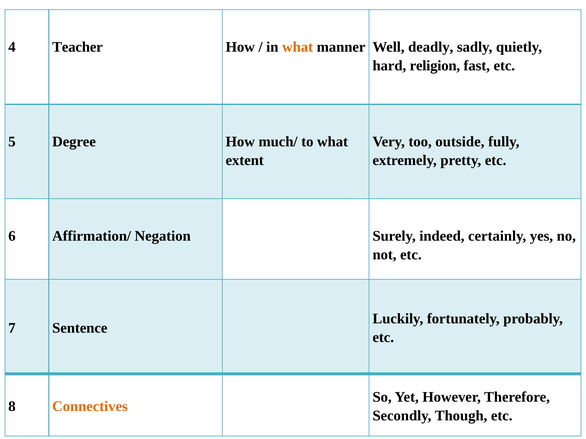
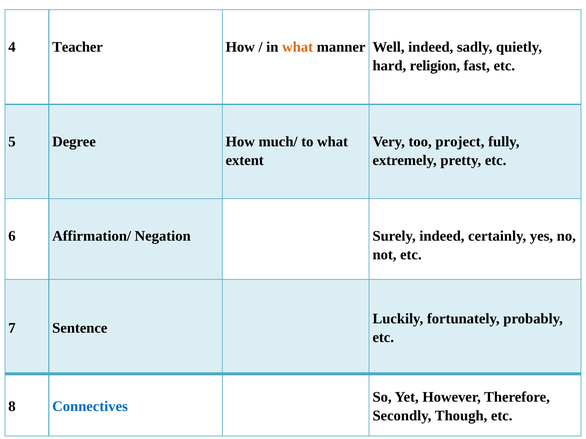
Well deadly: deadly -> indeed (431, 47)
outside: outside -> project (460, 142)
Connectives colour: orange -> blue (90, 407)
